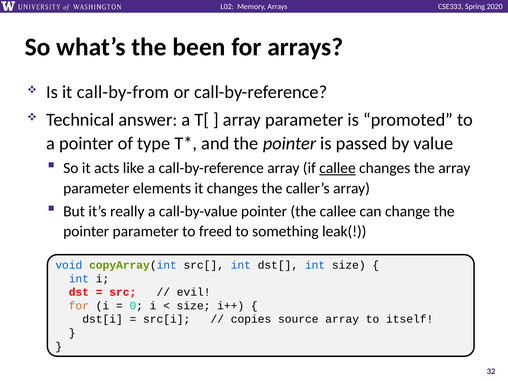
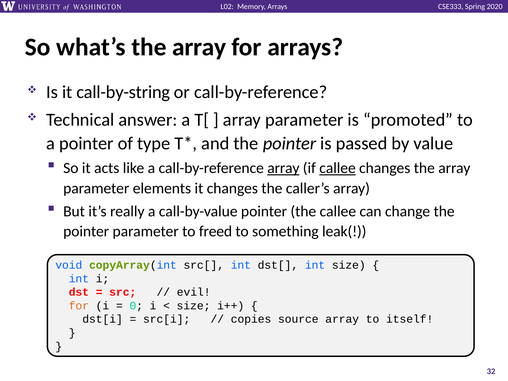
what’s the been: been -> array (199, 47)
call-by-from: call-by-from -> call-by-string (123, 92)
array underline: none -> present (283, 168)
